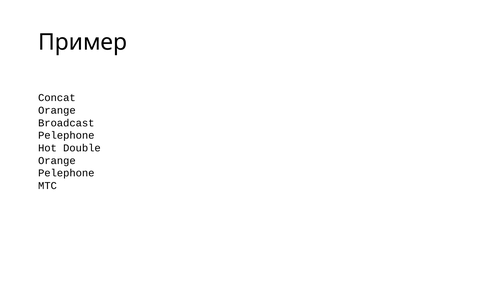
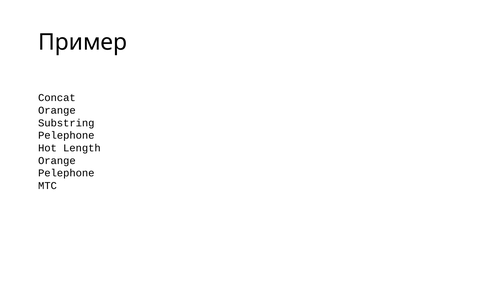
Broadcast: Broadcast -> Substring (66, 123)
Double: Double -> Length (82, 148)
